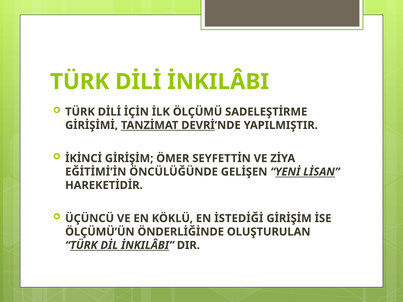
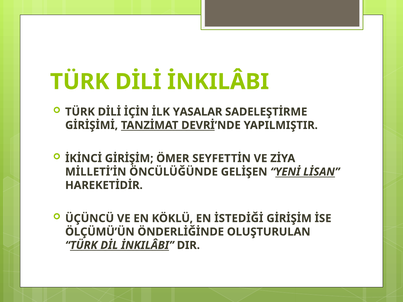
ÖLÇÜMÜ: ÖLÇÜMÜ -> YASALAR (198, 112)
EĞİTİMİ’İN: EĞİTİMİ’İN -> MİLLETİ’İN (96, 172)
